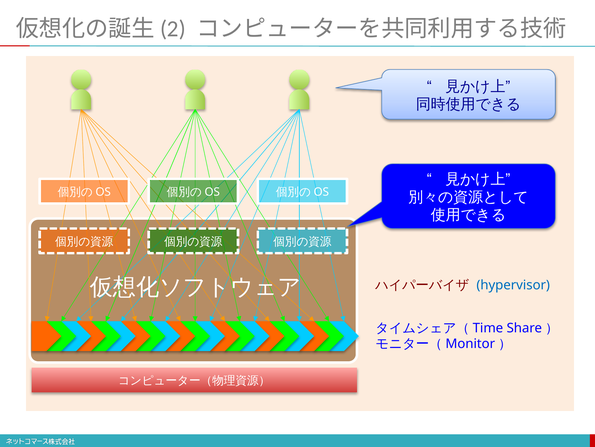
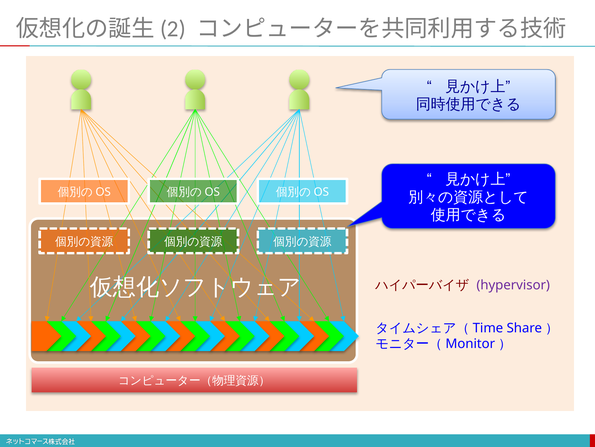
hypervisor colour: blue -> purple (513, 284)
